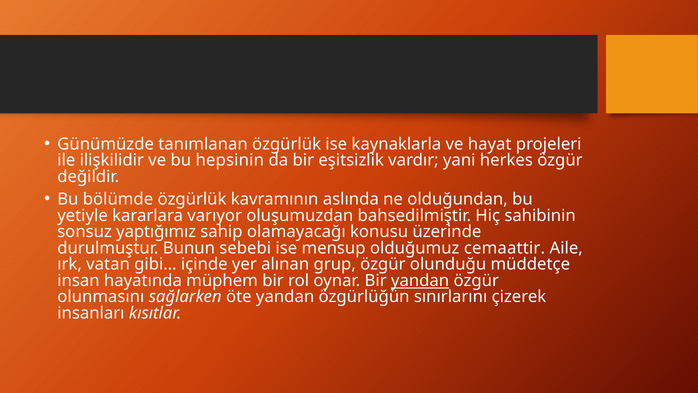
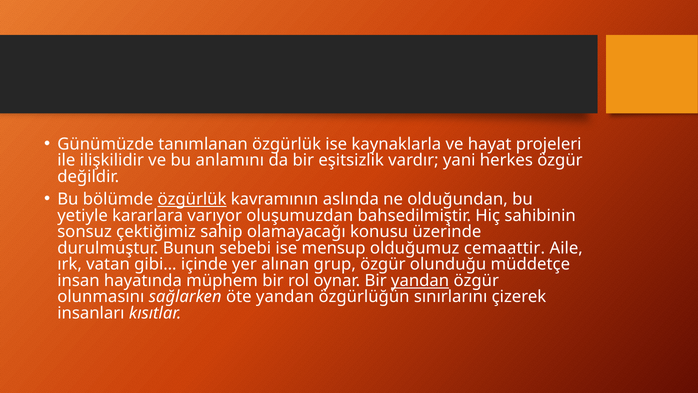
hepsinin: hepsinin -> anlamını (230, 160)
özgürlük underline: none -> present (192, 199)
yaptığımız: yaptığımız -> çektiğimiz (156, 232)
